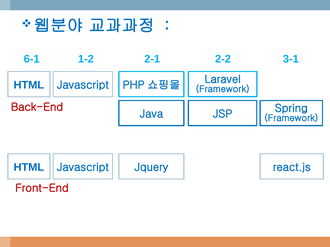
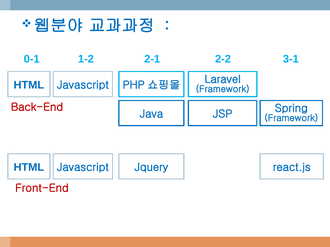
6-1: 6-1 -> 0-1 (32, 59)
